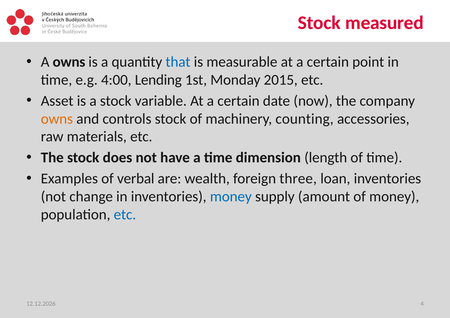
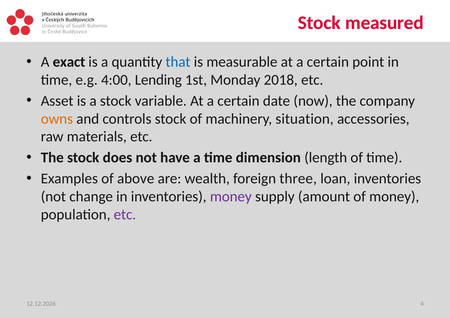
A owns: owns -> exact (69, 62)
2015: 2015 -> 2018 (281, 80)
counting: counting -> situation (305, 119)
verbal: verbal -> above (136, 179)
money colour: blue -> purple (231, 197)
etc colour: blue -> purple (125, 215)
